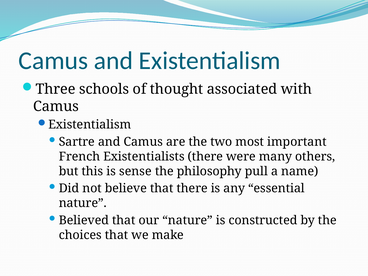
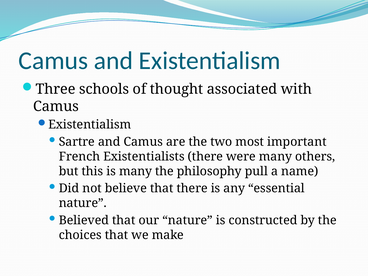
is sense: sense -> many (136, 171)
